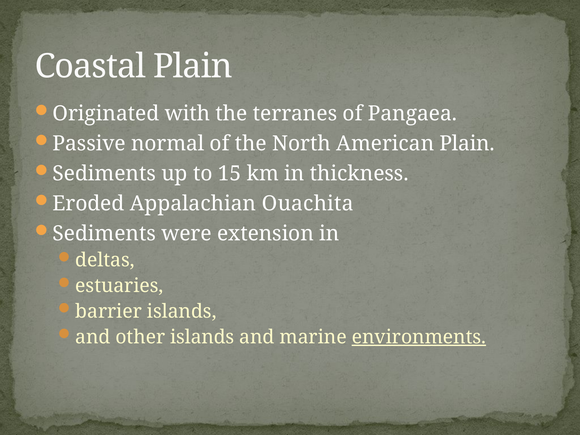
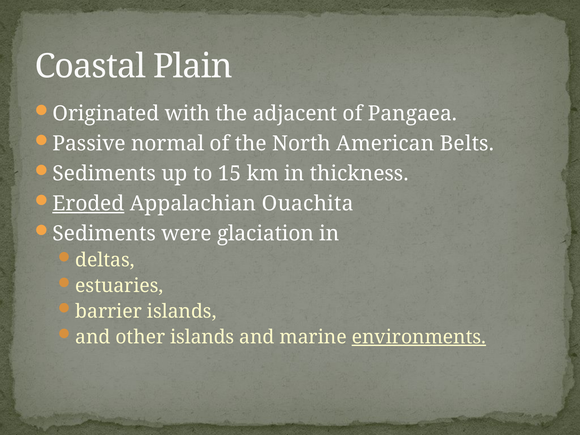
terranes: terranes -> adjacent (295, 114)
American Plain: Plain -> Belts (467, 144)
Eroded underline: none -> present (88, 204)
extension: extension -> glaciation (266, 234)
